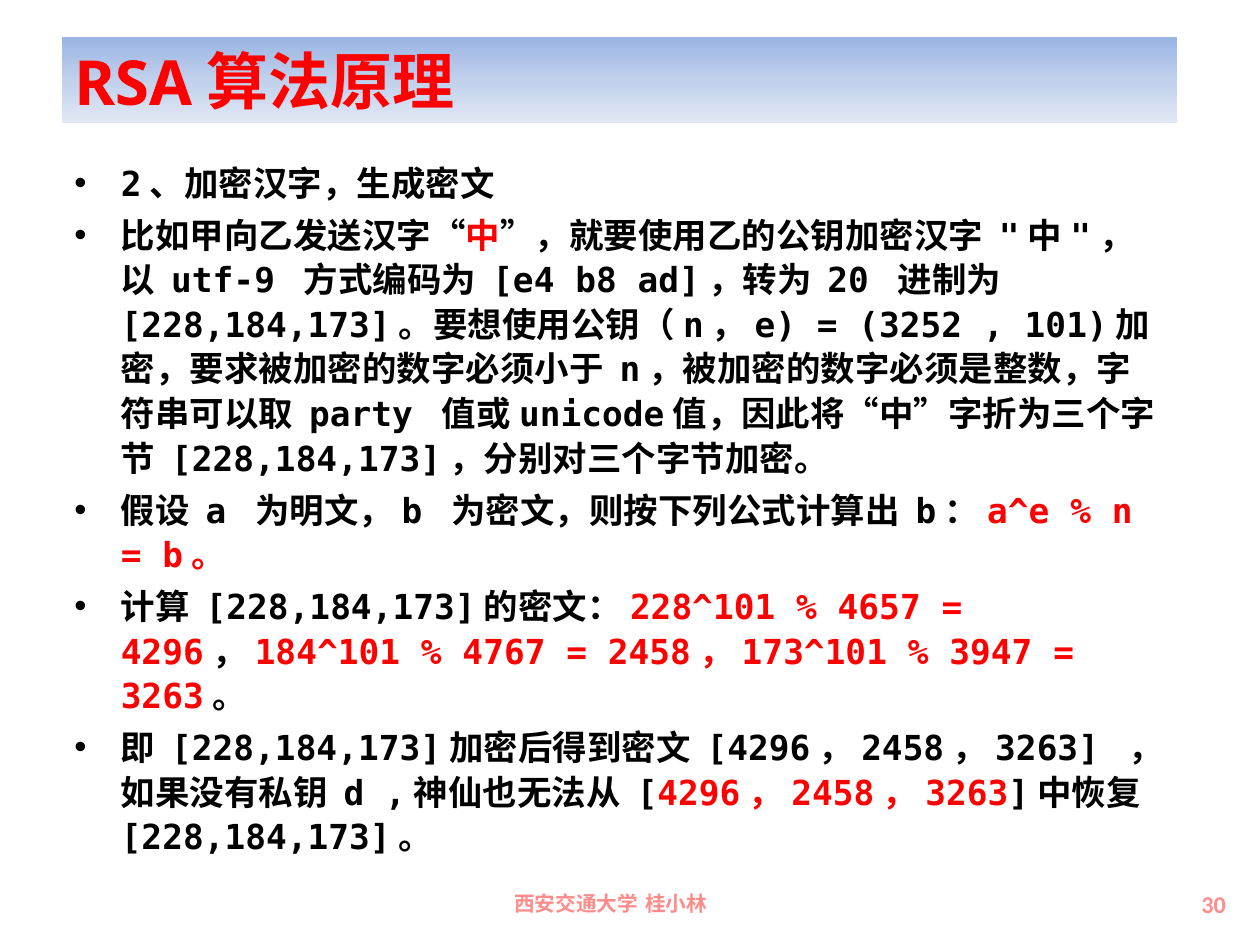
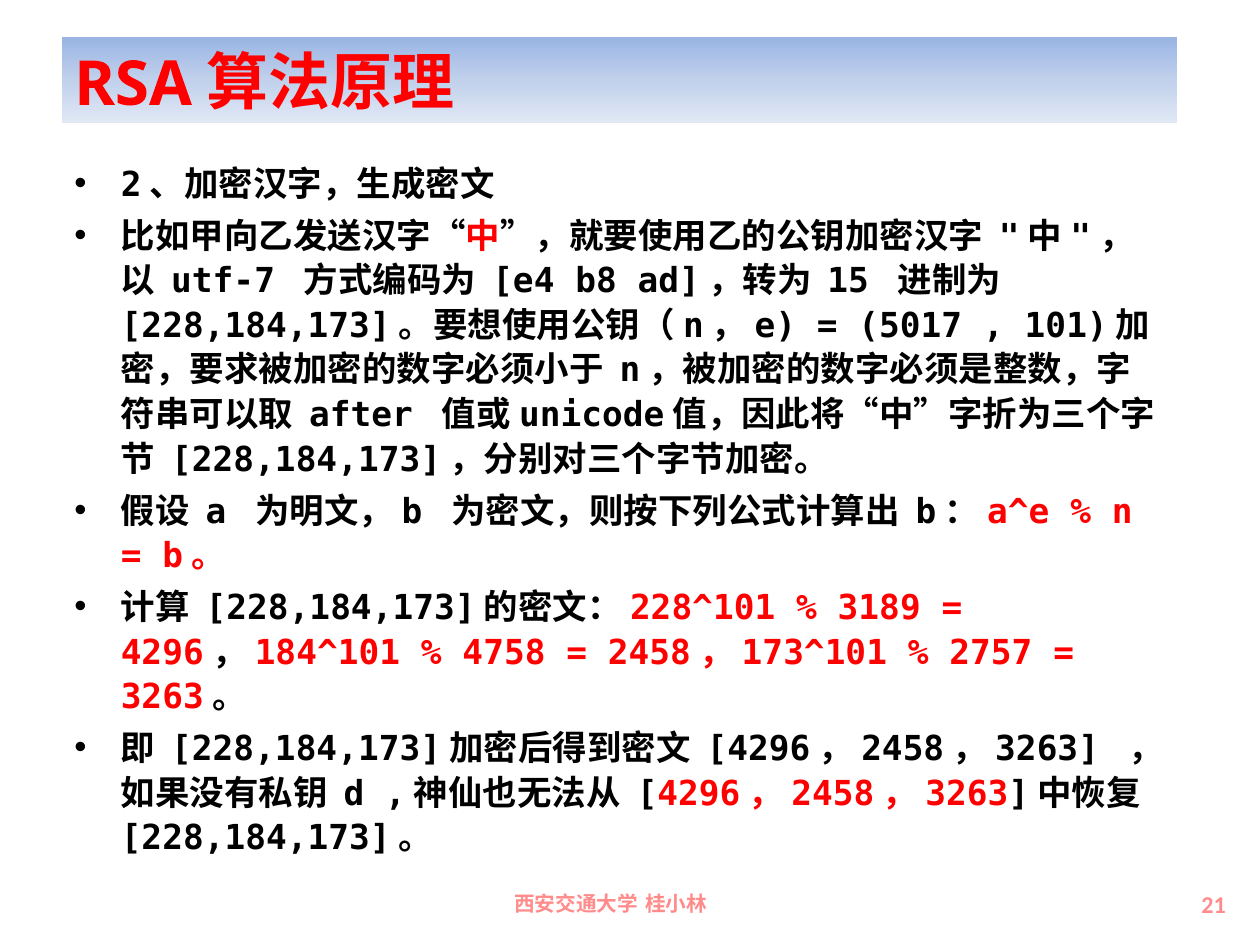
utf-9: utf-9 -> utf-7 (223, 282)
20: 20 -> 15 (848, 282)
3252: 3252 -> 5017 (910, 326)
party: party -> after (361, 415)
4657: 4657 -> 3189 (879, 608)
4767: 4767 -> 4758 (504, 653)
3947: 3947 -> 2757 (991, 653)
30: 30 -> 21 (1214, 906)
